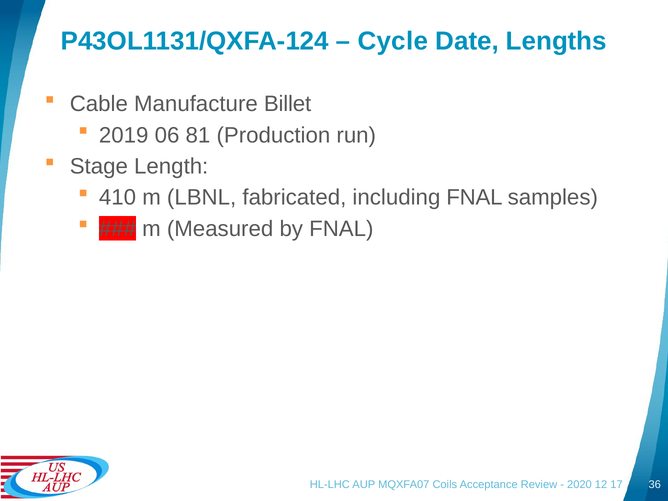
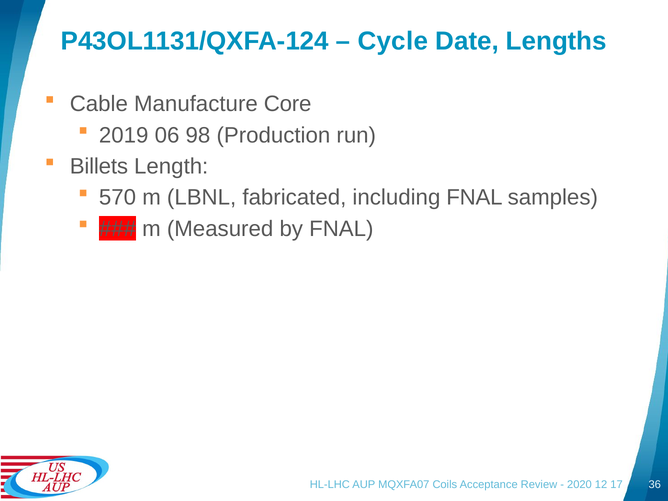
Billet: Billet -> Core (288, 104)
81: 81 -> 98 (198, 135)
Stage: Stage -> Billets (99, 166)
410: 410 -> 570 (118, 197)
